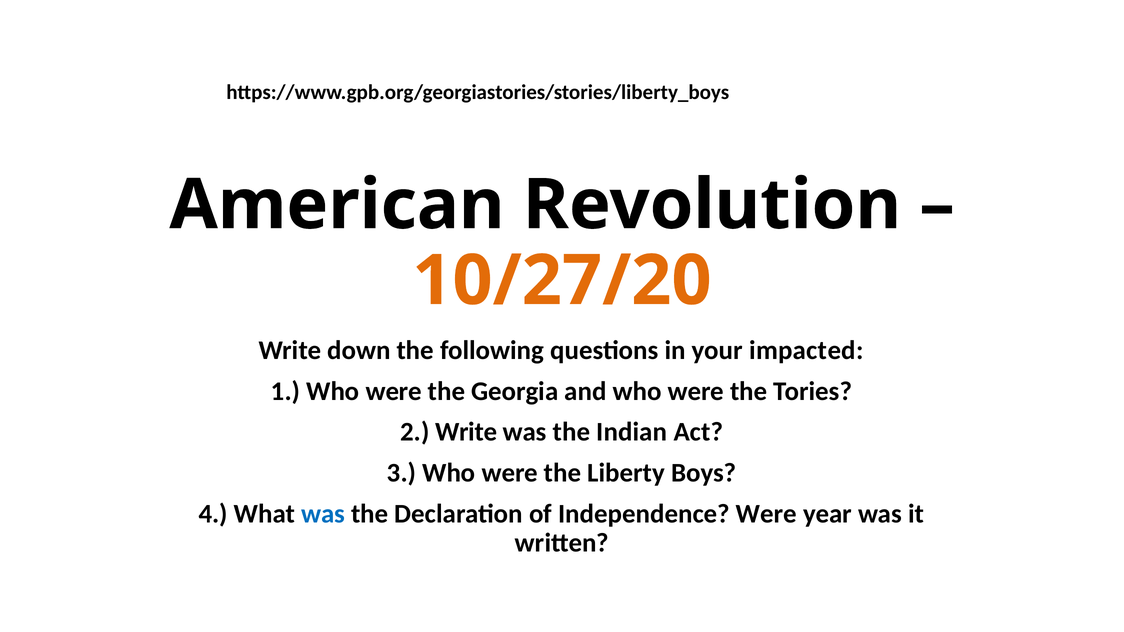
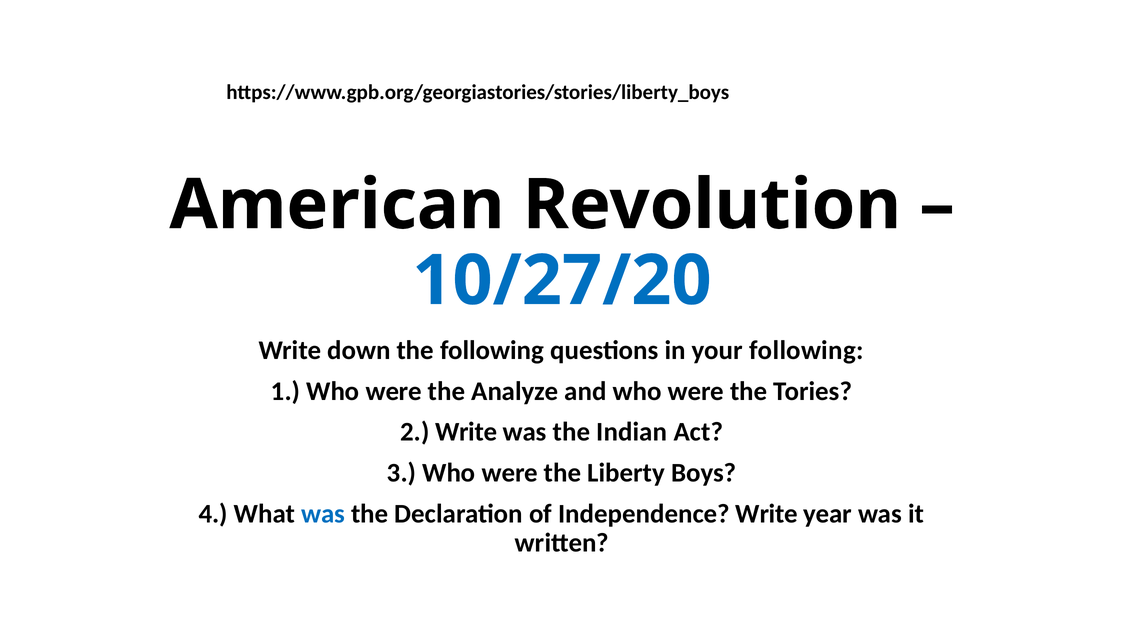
10/27/20 colour: orange -> blue (562, 281)
your impacted: impacted -> following (806, 351)
Georgia: Georgia -> Analyze (515, 391)
Independence Were: Were -> Write (767, 514)
